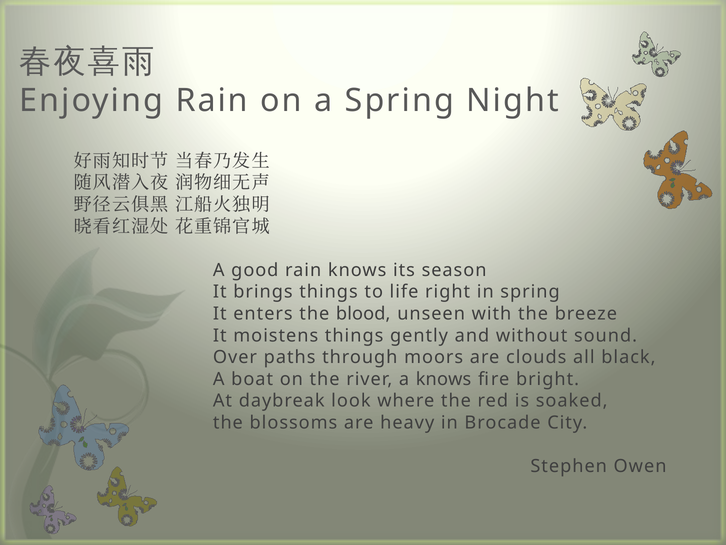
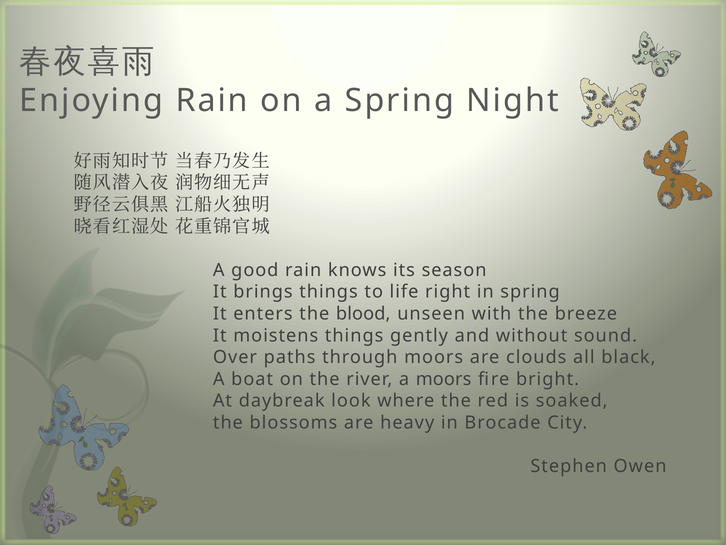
a knows: knows -> moors (444, 379)
